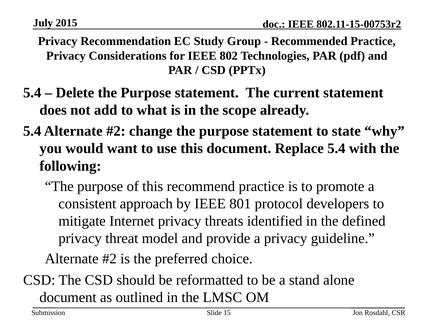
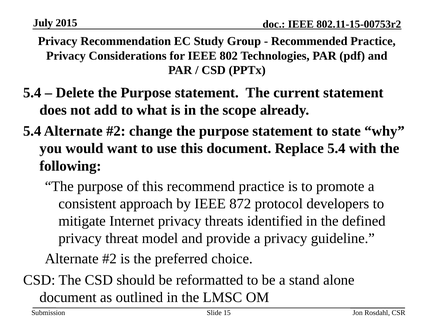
801: 801 -> 872 (240, 203)
